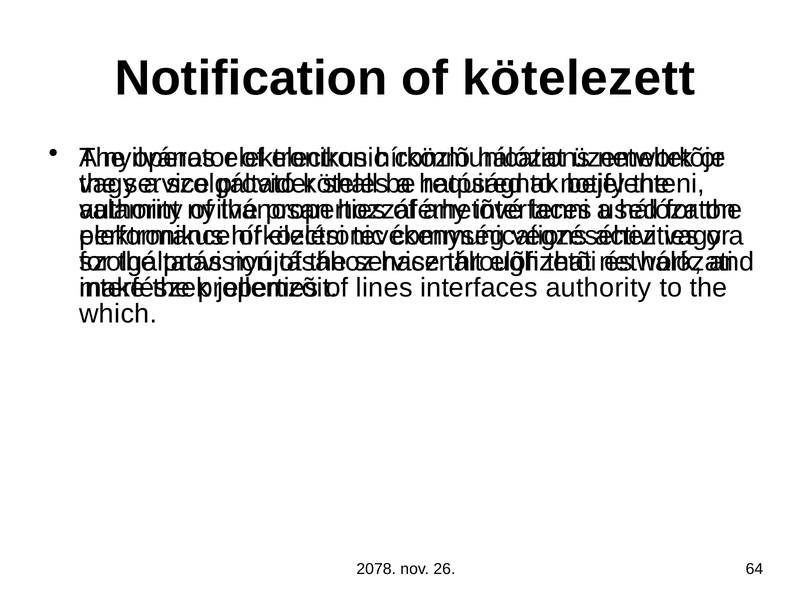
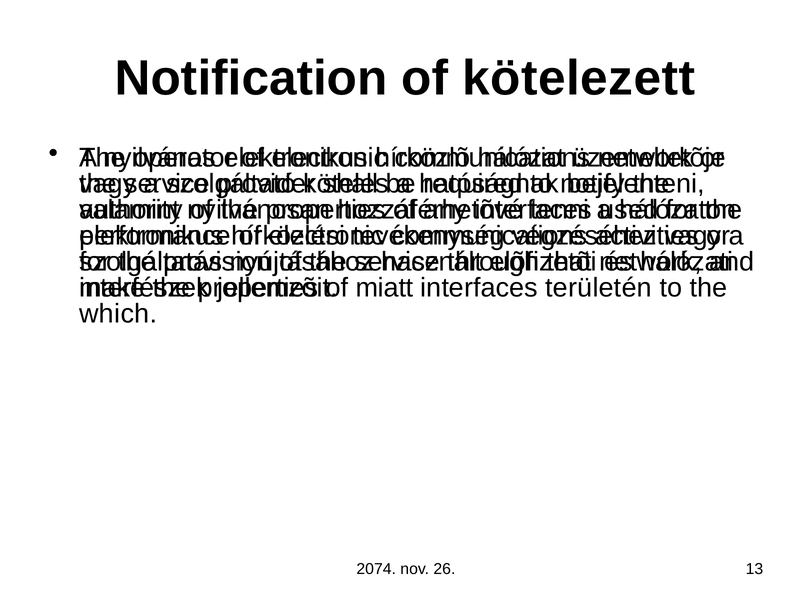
lines: lines -> miatt (384, 288)
interfaces authority: authority -> területén (599, 288)
2078: 2078 -> 2074 (376, 569)
64: 64 -> 13 (754, 569)
